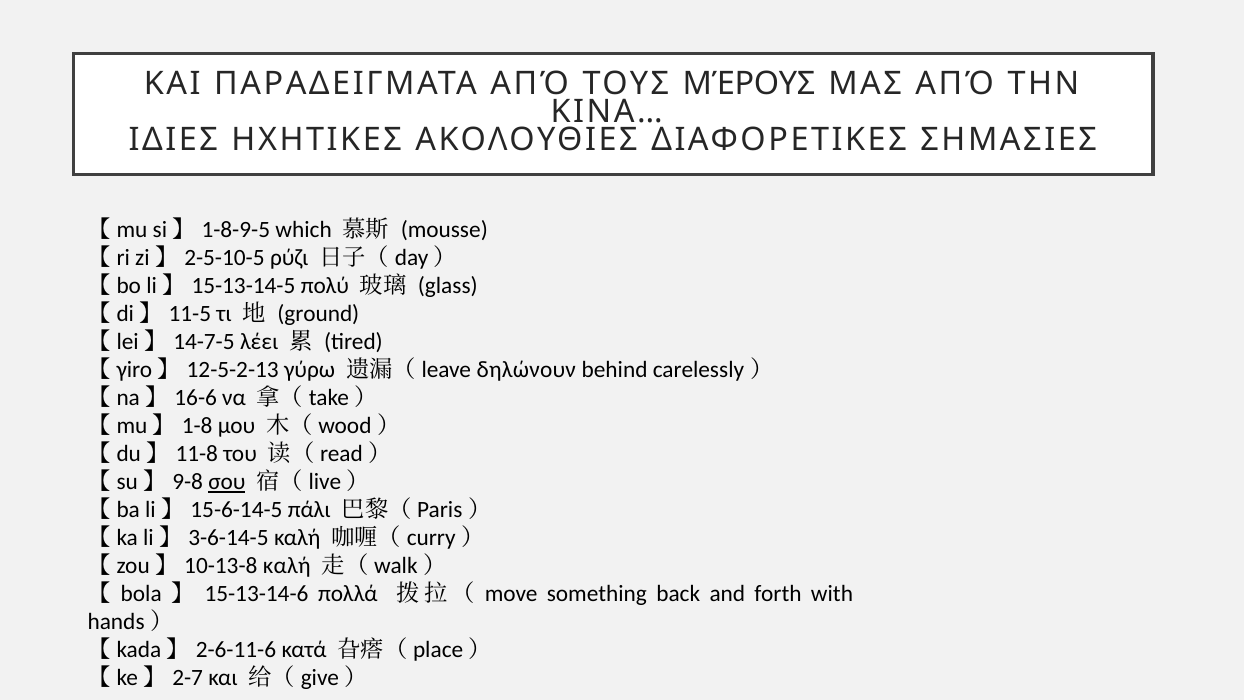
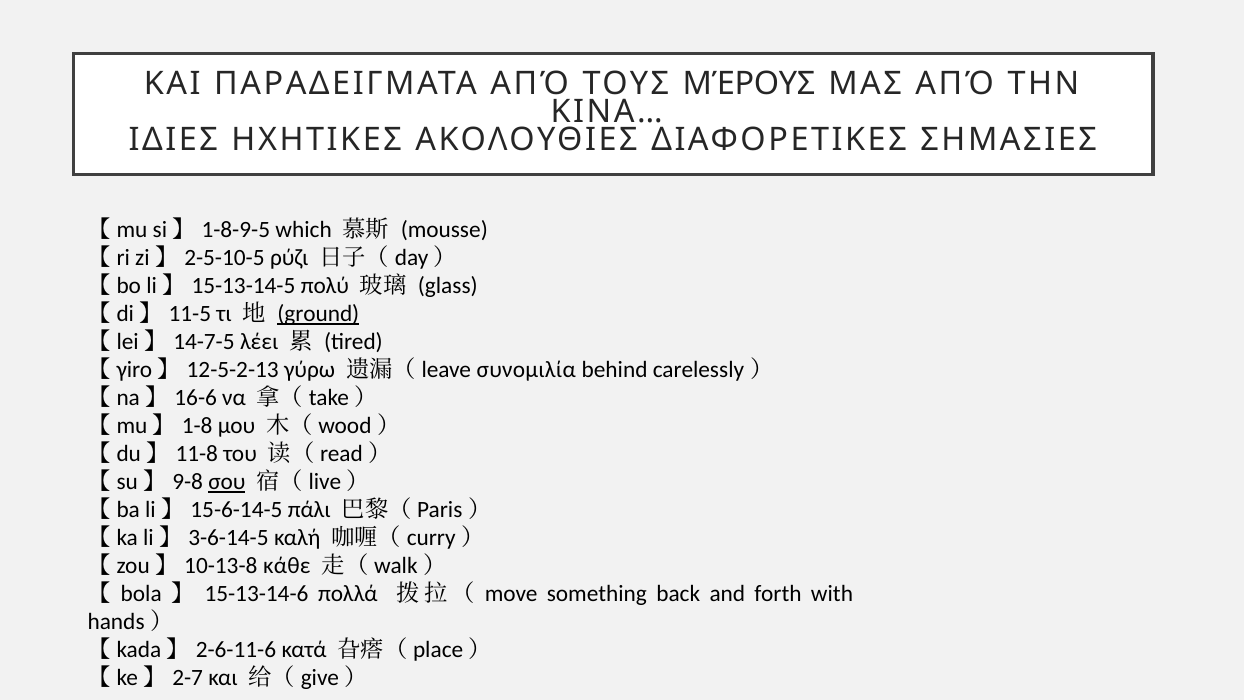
ground underline: none -> present (318, 314)
δηλώνουν: δηλώνουν -> συνομιλία (526, 370)
【zou】10-13-8 καλή: καλή -> κάθε (287, 566)
